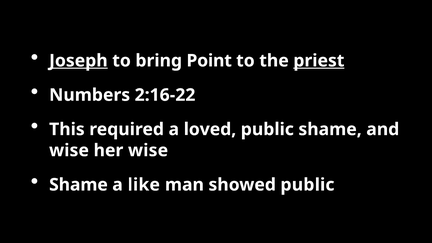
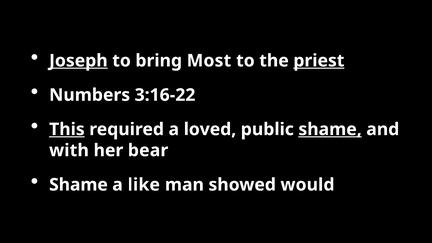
Point: Point -> Most (209, 61)
2:16-22: 2:16-22 -> 3:16-22 (165, 95)
This underline: none -> present (67, 129)
shame underline: none -> present (330, 129)
wise: wise -> with (69, 150)
her wise: wise -> bear (148, 150)
showed public: public -> would (307, 185)
